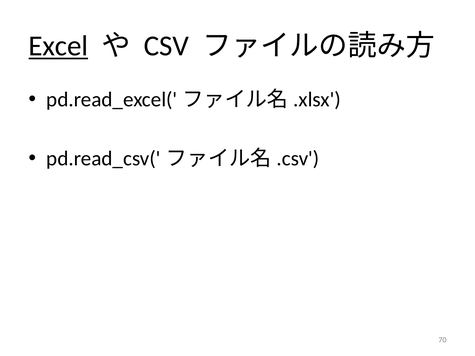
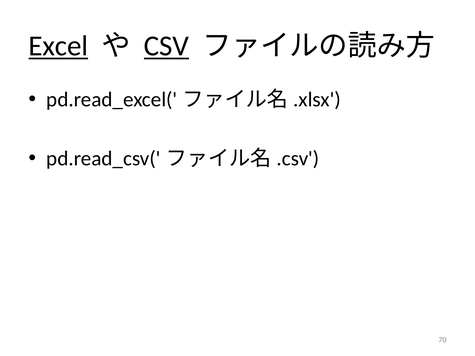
CSV underline: none -> present (166, 46)
